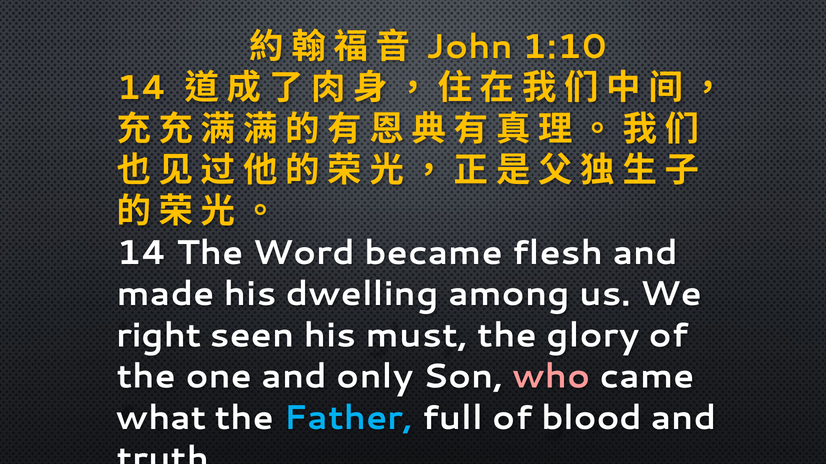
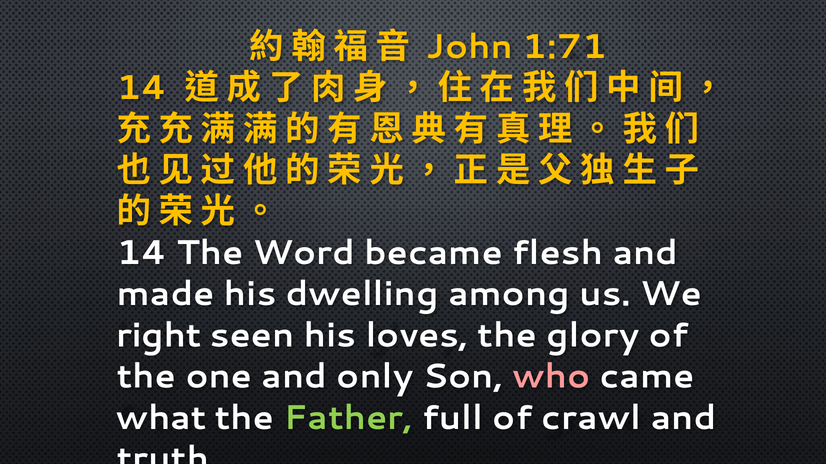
1:10: 1:10 -> 1:71 (564, 47)
must: must -> loves (417, 336)
Father colour: light blue -> light green (348, 418)
blood: blood -> crawl (591, 418)
